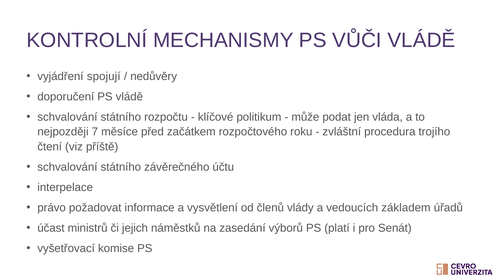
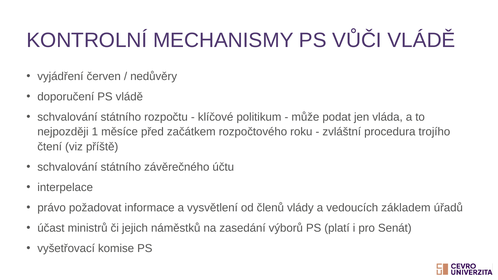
spojují: spojují -> červen (104, 76)
7: 7 -> 1 (95, 132)
